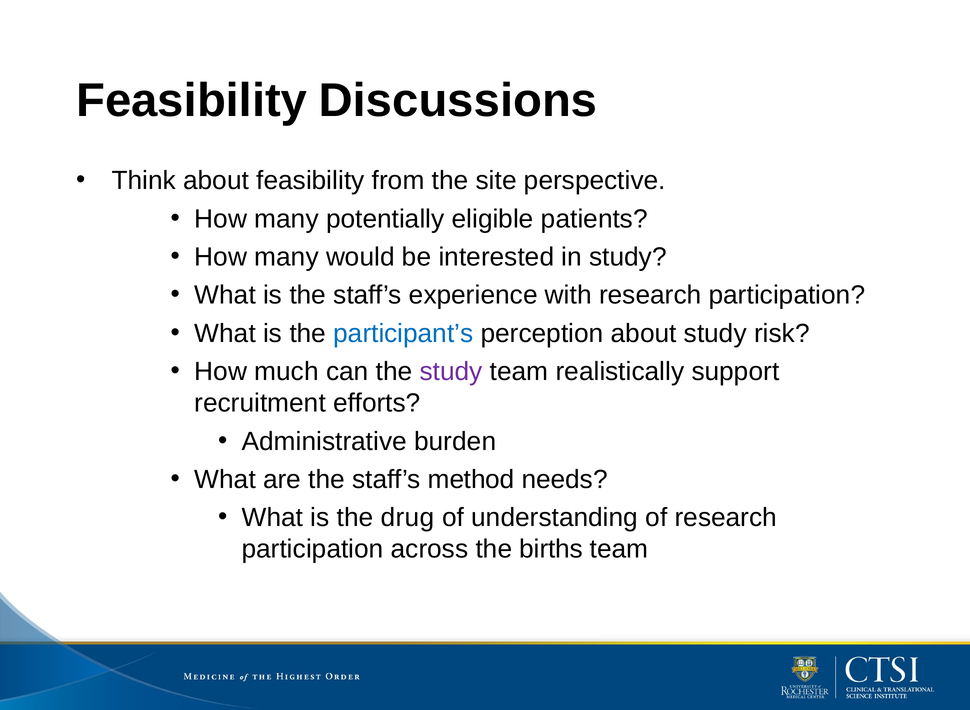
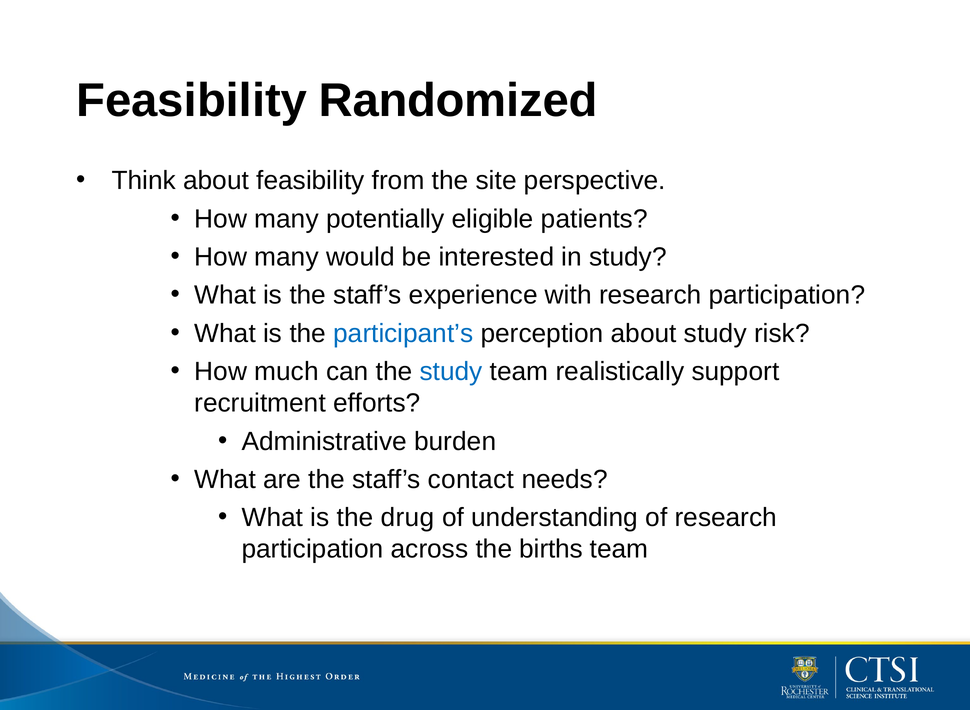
Discussions: Discussions -> Randomized (458, 101)
study colour: purple -> blue (451, 371)
method: method -> contact (471, 479)
